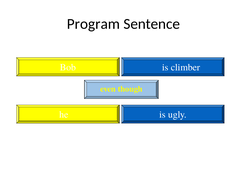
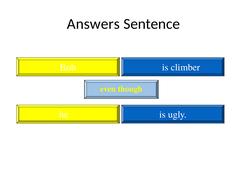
Program: Program -> Answers (93, 24)
